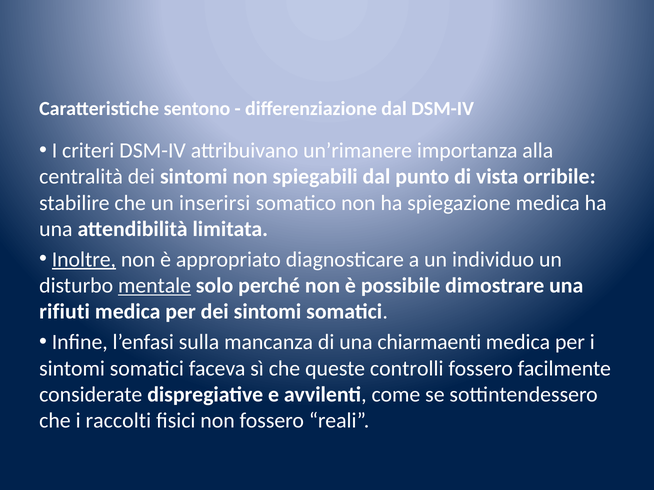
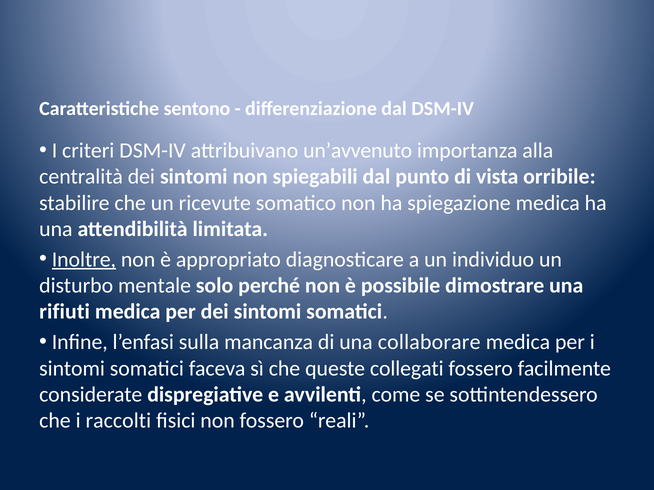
un’rimanere: un’rimanere -> un’avvenuto (358, 151)
inserirsi: inserirsi -> ricevute (215, 203)
mentale underline: present -> none (155, 286)
chiarmaenti: chiarmaenti -> collaborare (429, 343)
controlli: controlli -> collegati (407, 369)
